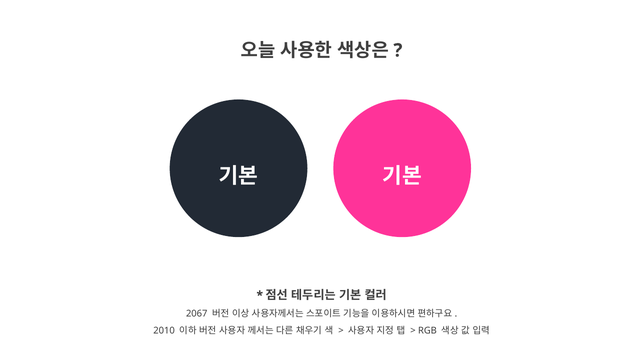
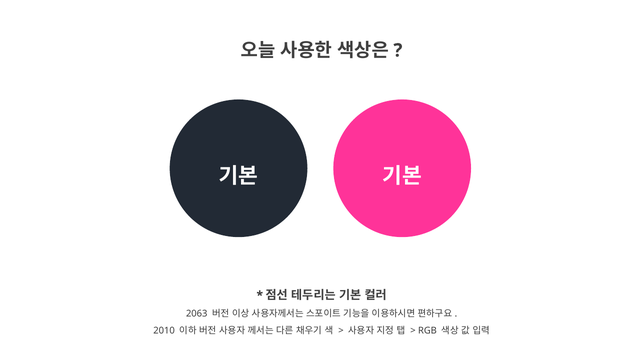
2067: 2067 -> 2063 (197, 314)
